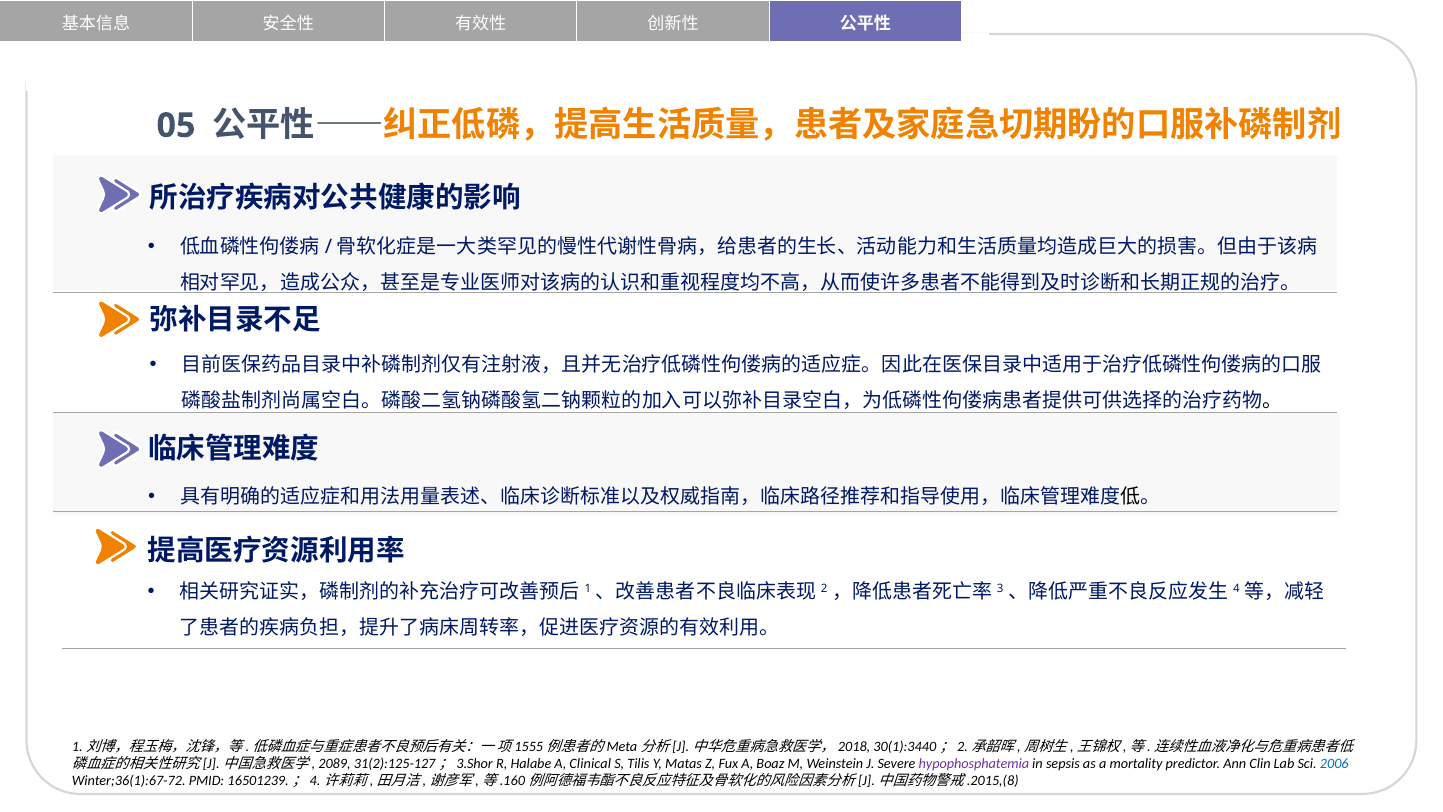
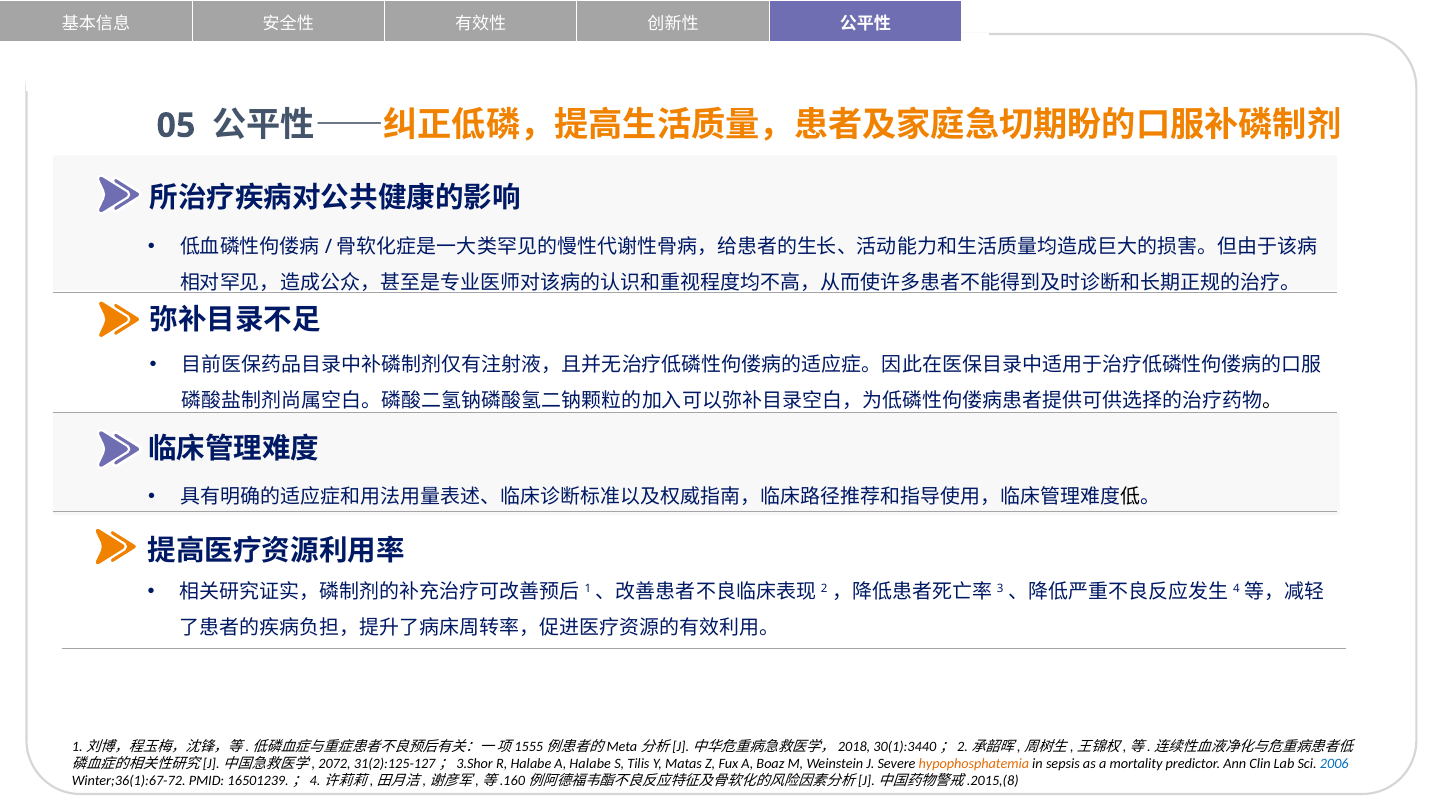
2089: 2089 -> 2072 (335, 763)
A Clinical: Clinical -> Halabe (590, 763)
hypophosphatemia colour: purple -> orange (974, 763)
